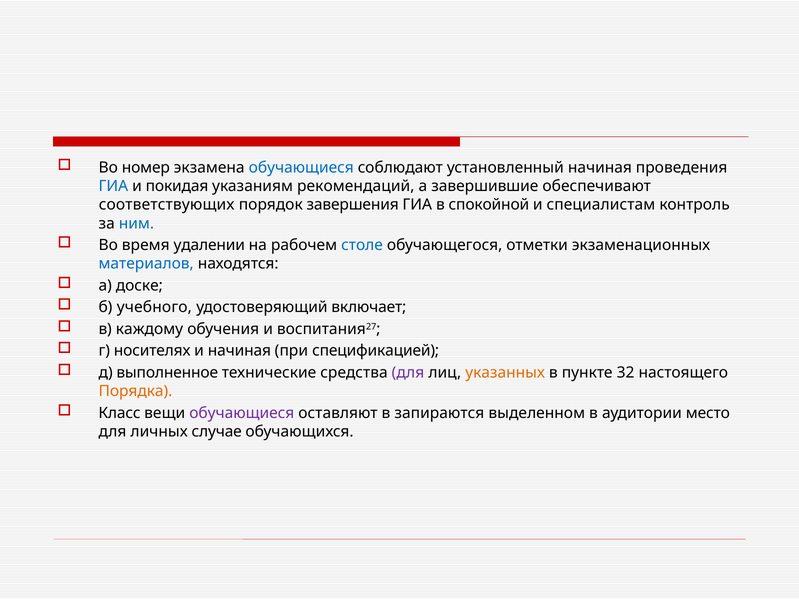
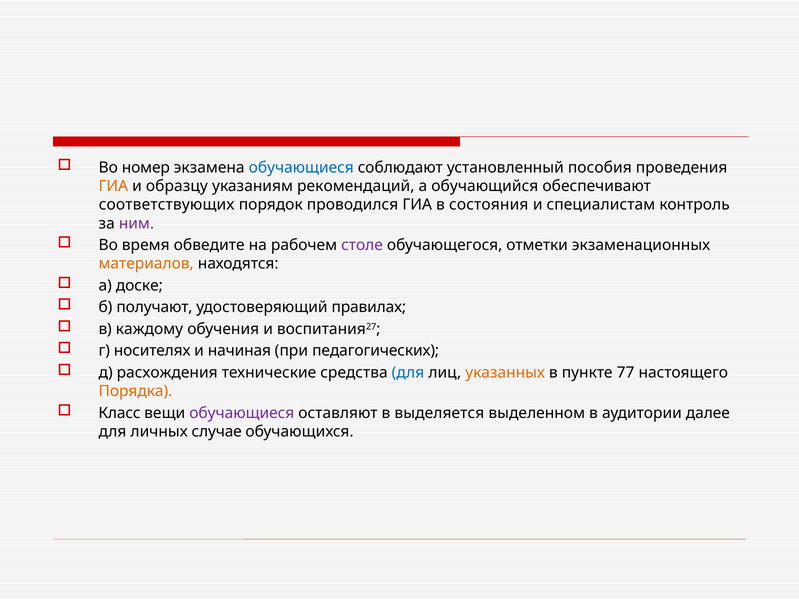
установленный начиная: начиная -> пособия (600, 168)
ГИА colour: blue -> orange (113, 186)
покидая: покидая -> образцу (177, 186)
завершившие: завершившие -> обучающийся (485, 186)
завершения: завершения -> проводился (353, 205)
спокойной: спокойной -> состояния (489, 205)
ним colour: blue -> purple (136, 223)
удалении: удалении -> обведите (209, 245)
столе colour: blue -> purple (362, 245)
материалов colour: blue -> orange (146, 264)
учебного: учебного -> получают (154, 307)
включает: включает -> правилах (369, 307)
спецификацией: спецификацией -> педагогических (376, 351)
выполненное: выполненное -> расхождения (167, 373)
для colour: purple -> blue (408, 373)
32: 32 -> 77 (626, 373)
запираются: запираются -> выделяется (439, 413)
место: место -> далее (708, 413)
